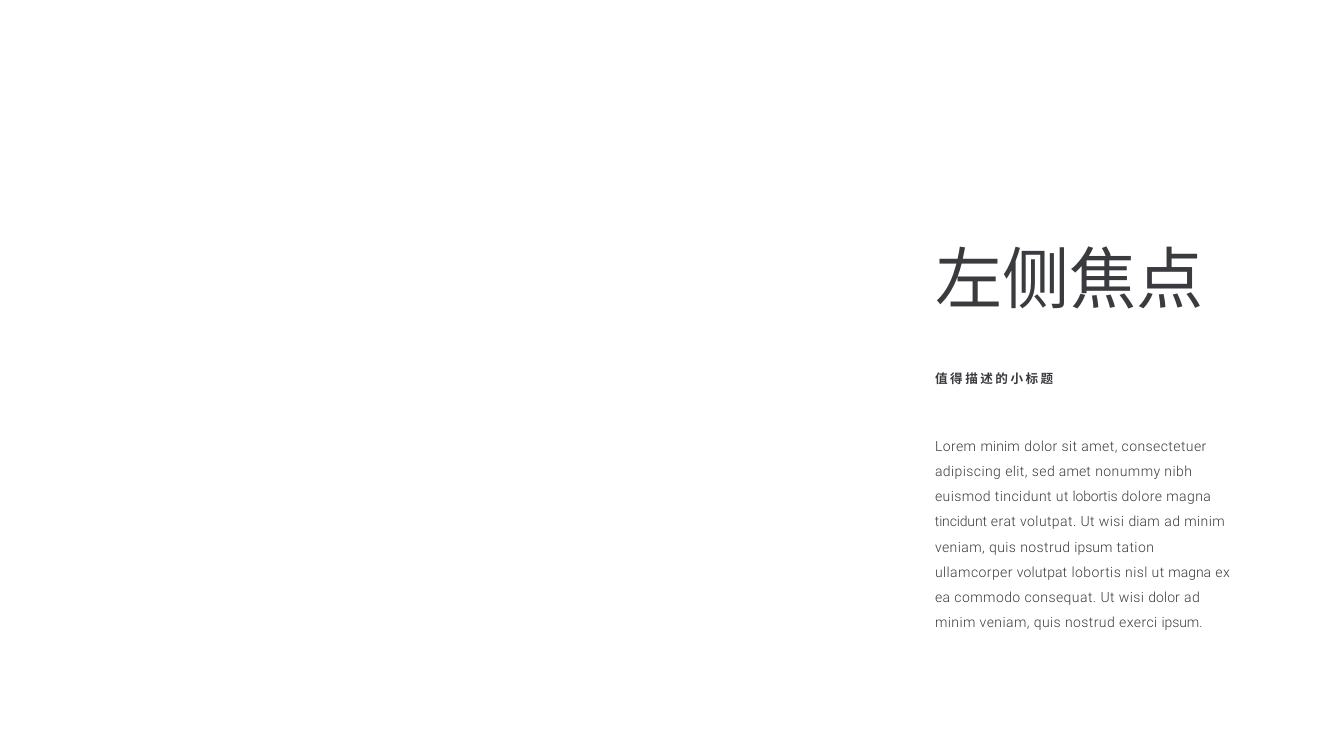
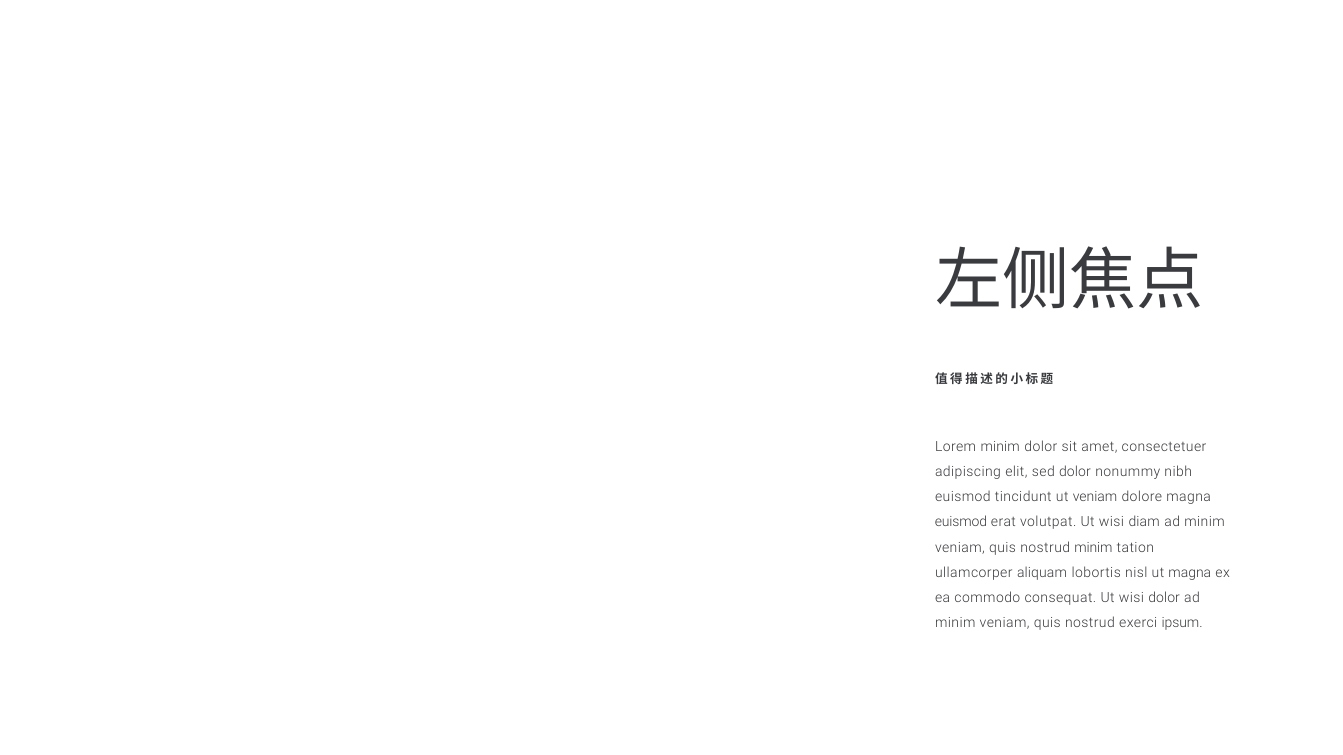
sed amet: amet -> dolor (1075, 472)
ut lobortis: lobortis -> veniam (1095, 497)
tincidunt: tincidunt -> euismod (961, 523)
nostrud ipsum: ipsum -> minim (1094, 548)
ullamcorper volutpat: volutpat -> aliquam (1042, 573)
